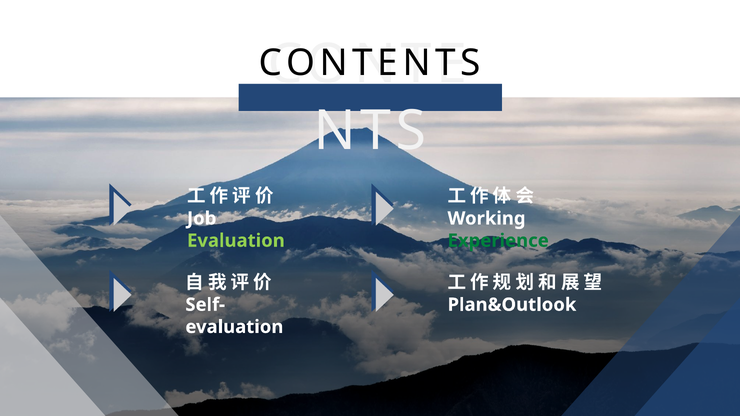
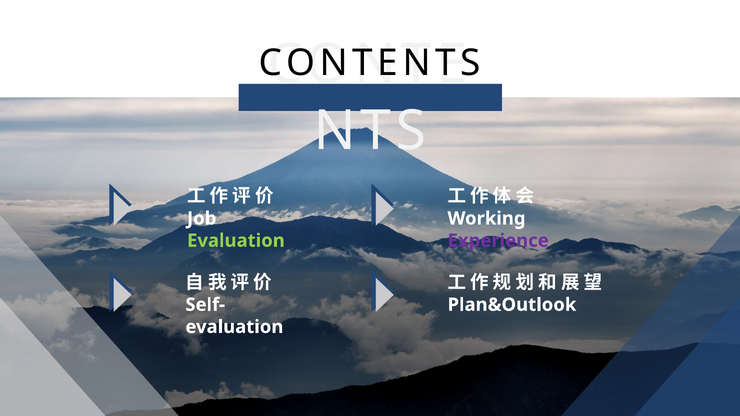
Experience colour: green -> purple (498, 241)
